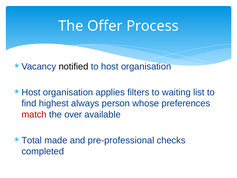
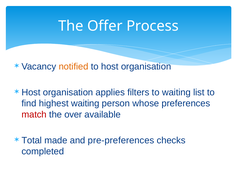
notified colour: black -> orange (74, 66)
highest always: always -> waiting (85, 103)
pre-professional: pre-professional -> pre-preferences (121, 140)
